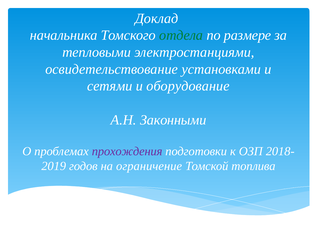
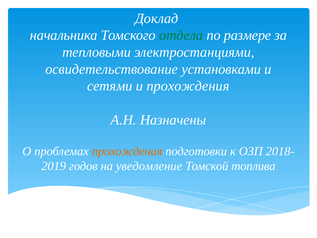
и оборудование: оборудование -> прохождения (188, 86)
Законными: Законными -> Назначены (173, 120)
прохождения colour: purple -> orange (127, 151)
ограничение: ограничение -> уведомление (149, 166)
